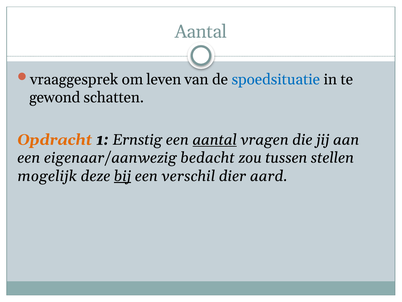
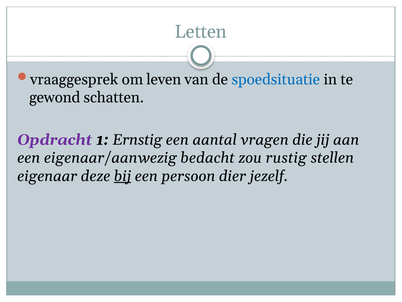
Aantal: Aantal -> Letten (201, 32)
Opdracht colour: orange -> purple (55, 140)
aantal underline: present -> none (215, 140)
tussen: tussen -> rustig (286, 158)
mogelijk: mogelijk -> eigenaar (47, 176)
verschil: verschil -> persoon (188, 176)
aard: aard -> jezelf (269, 176)
